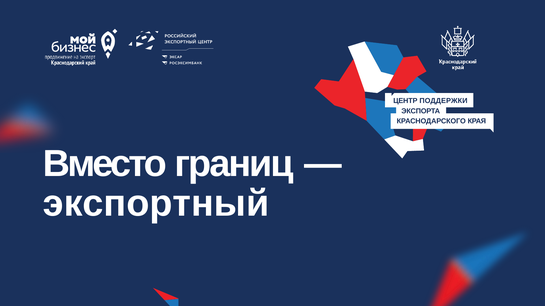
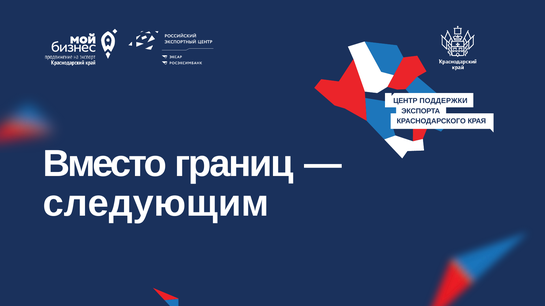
экспортный: экспортный -> следующим (156, 204)
